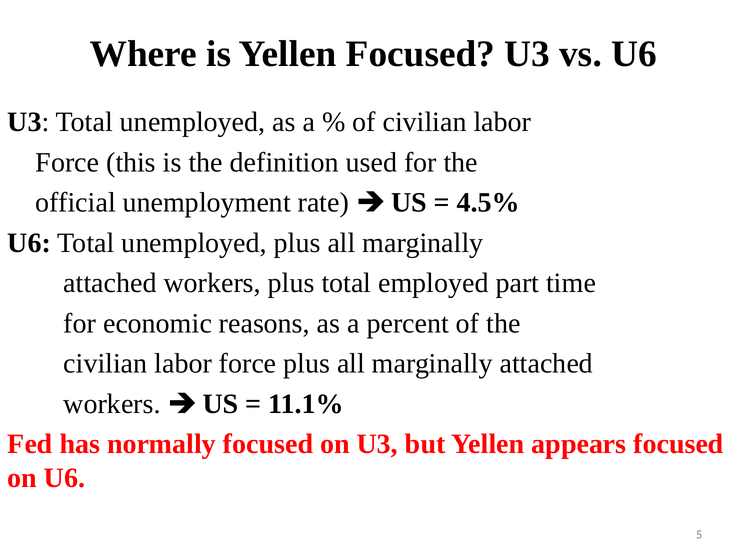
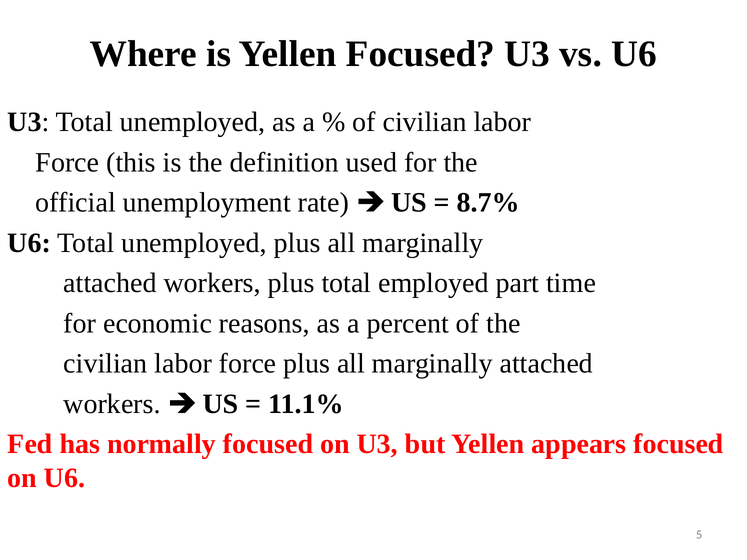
4.5%: 4.5% -> 8.7% (488, 203)
